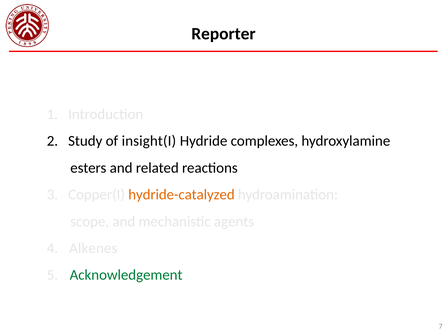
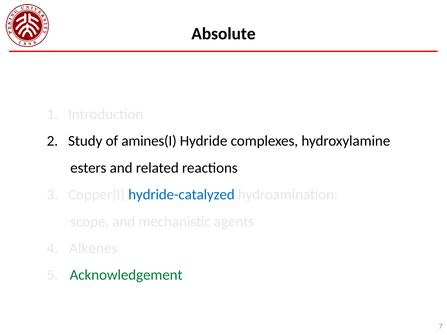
Reporter: Reporter -> Absolute (223, 34)
insight(I: insight(I -> amines(I (149, 141)
hydride-catalyzed colour: orange -> blue (181, 195)
